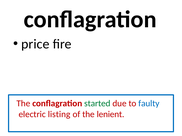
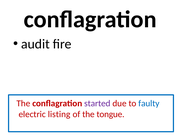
price: price -> audit (35, 44)
started colour: green -> purple (97, 104)
lenient: lenient -> tongue (111, 115)
